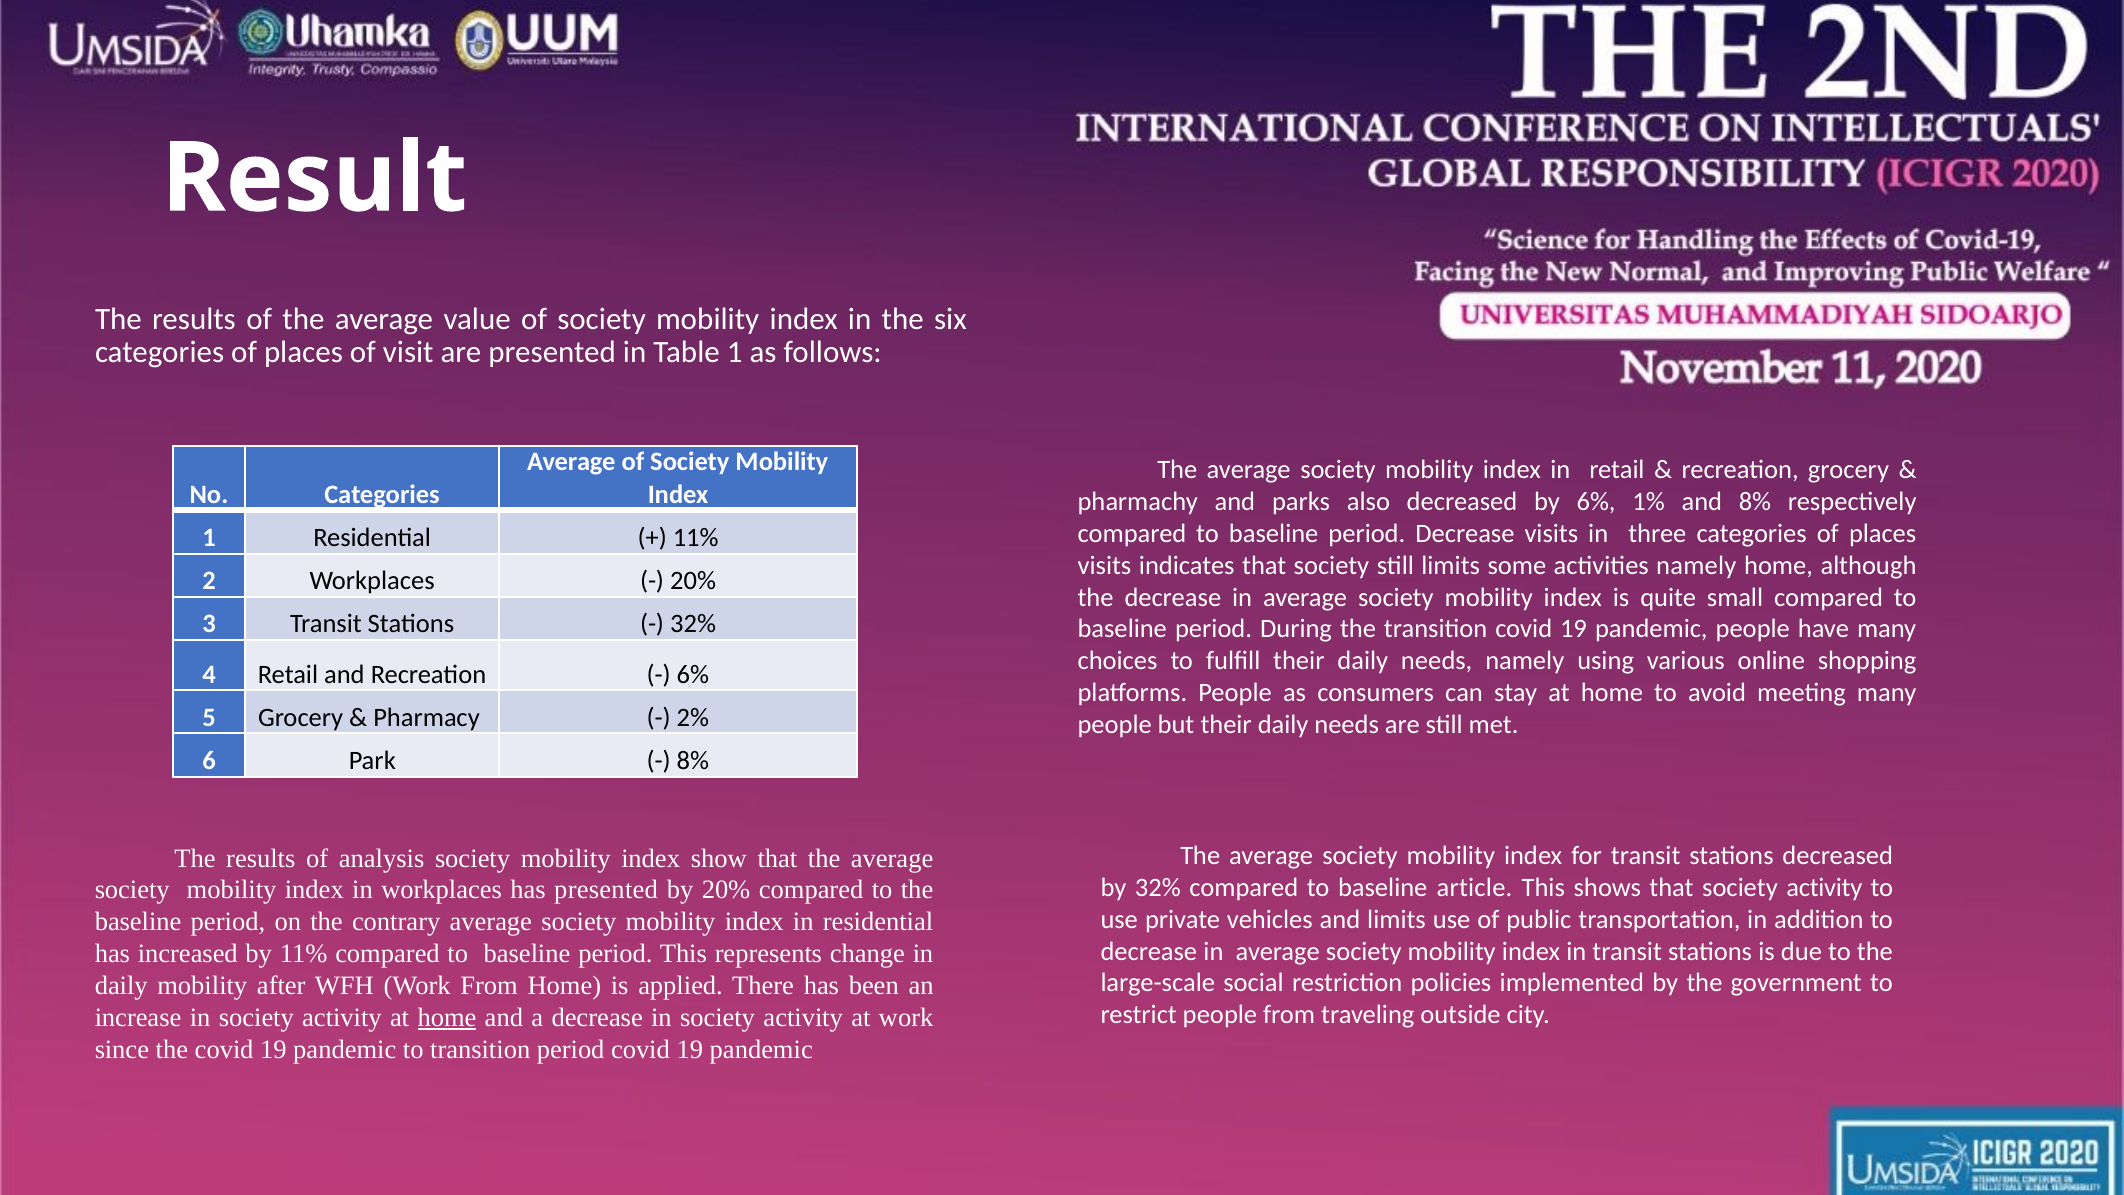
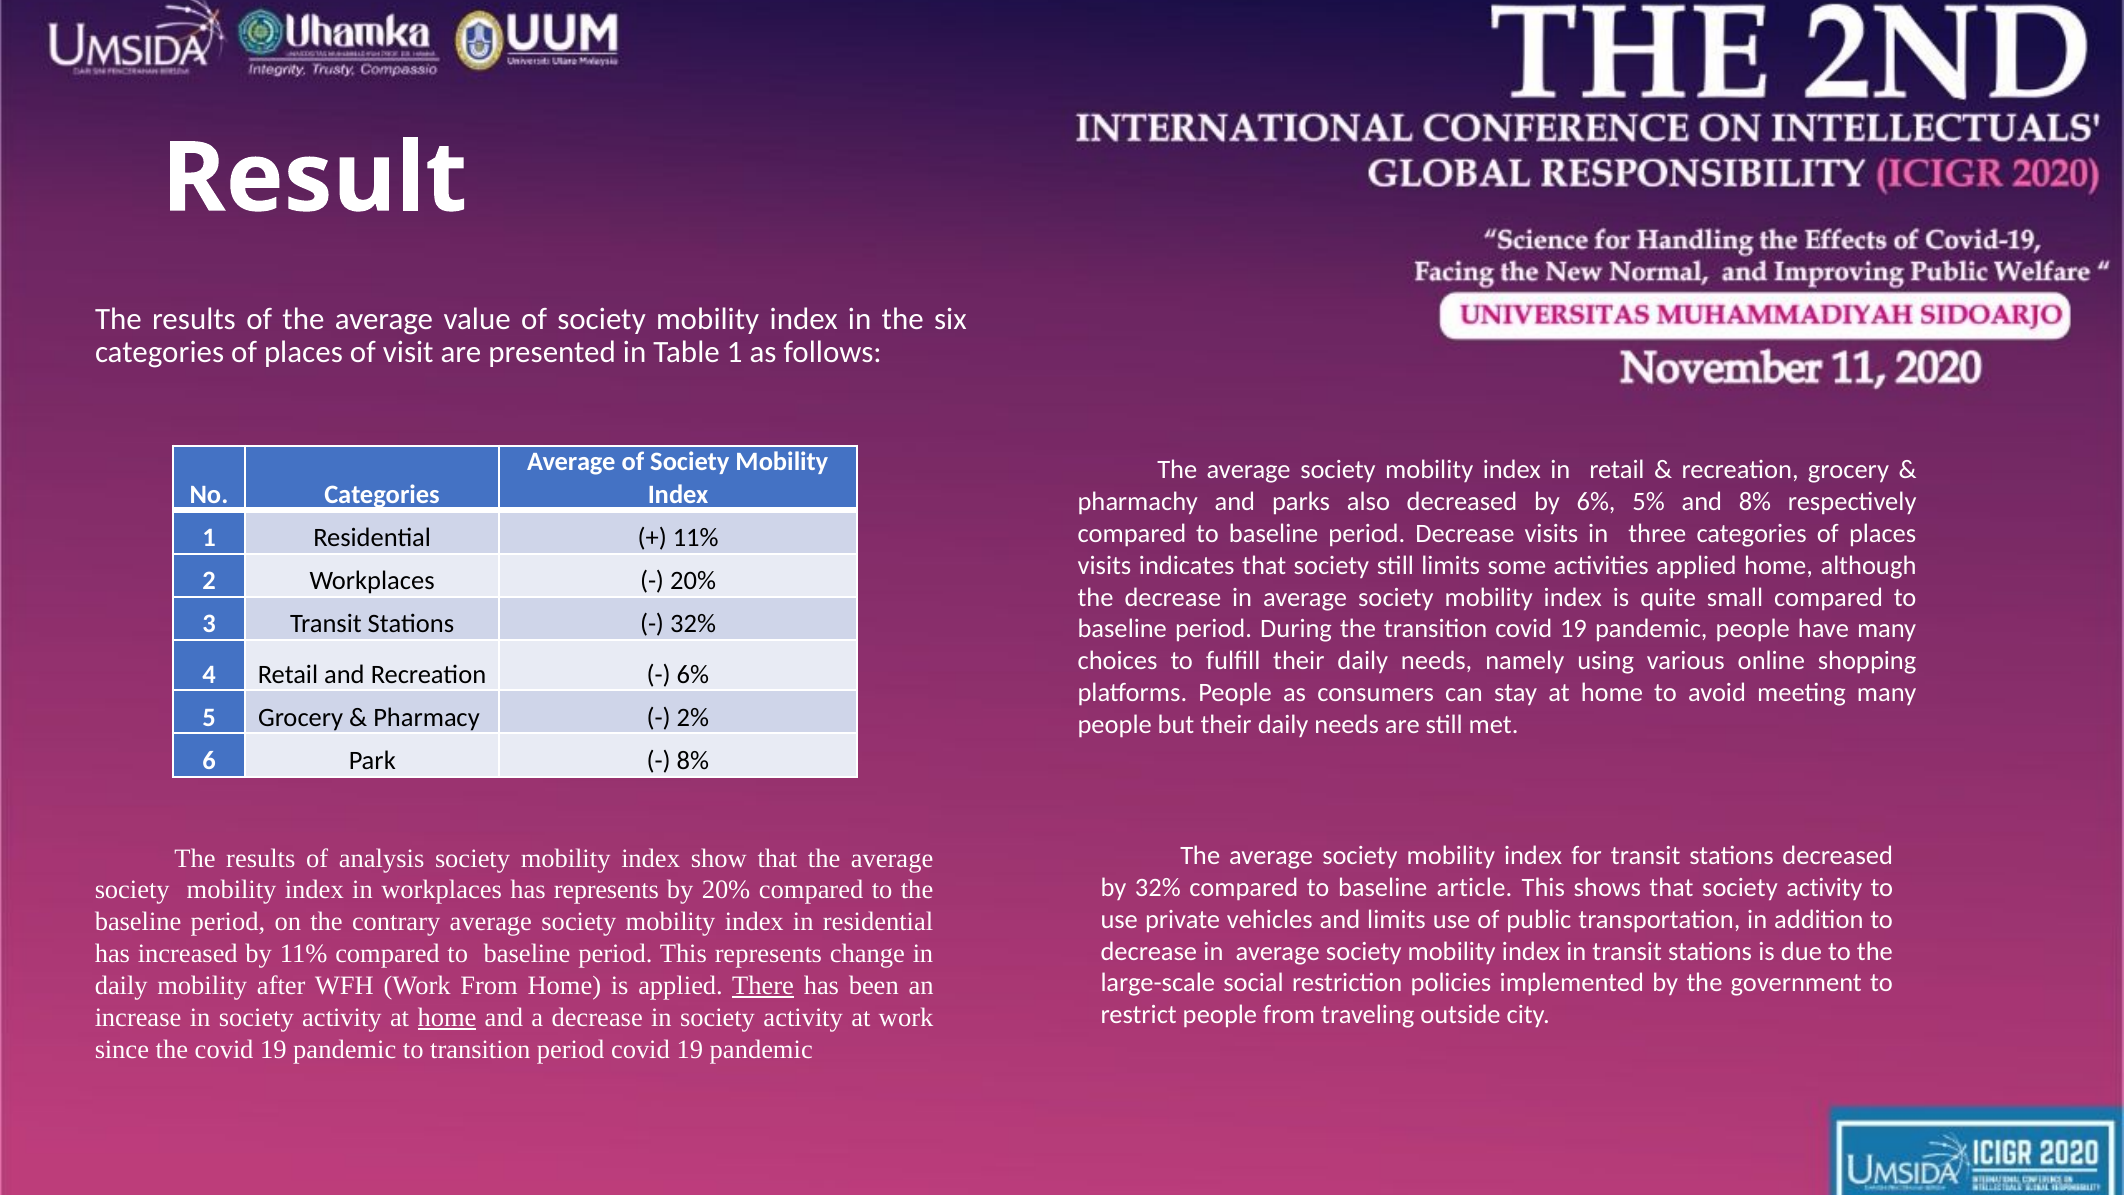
1%: 1% -> 5% (1649, 502)
activities namely: namely -> applied (1696, 565)
has presented: presented -> represents (606, 890)
There underline: none -> present (763, 986)
